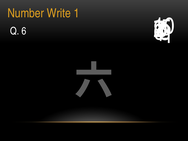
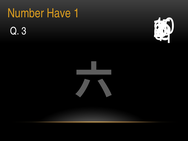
Write: Write -> Have (59, 13)
Q 6: 6 -> 3 (24, 31)
